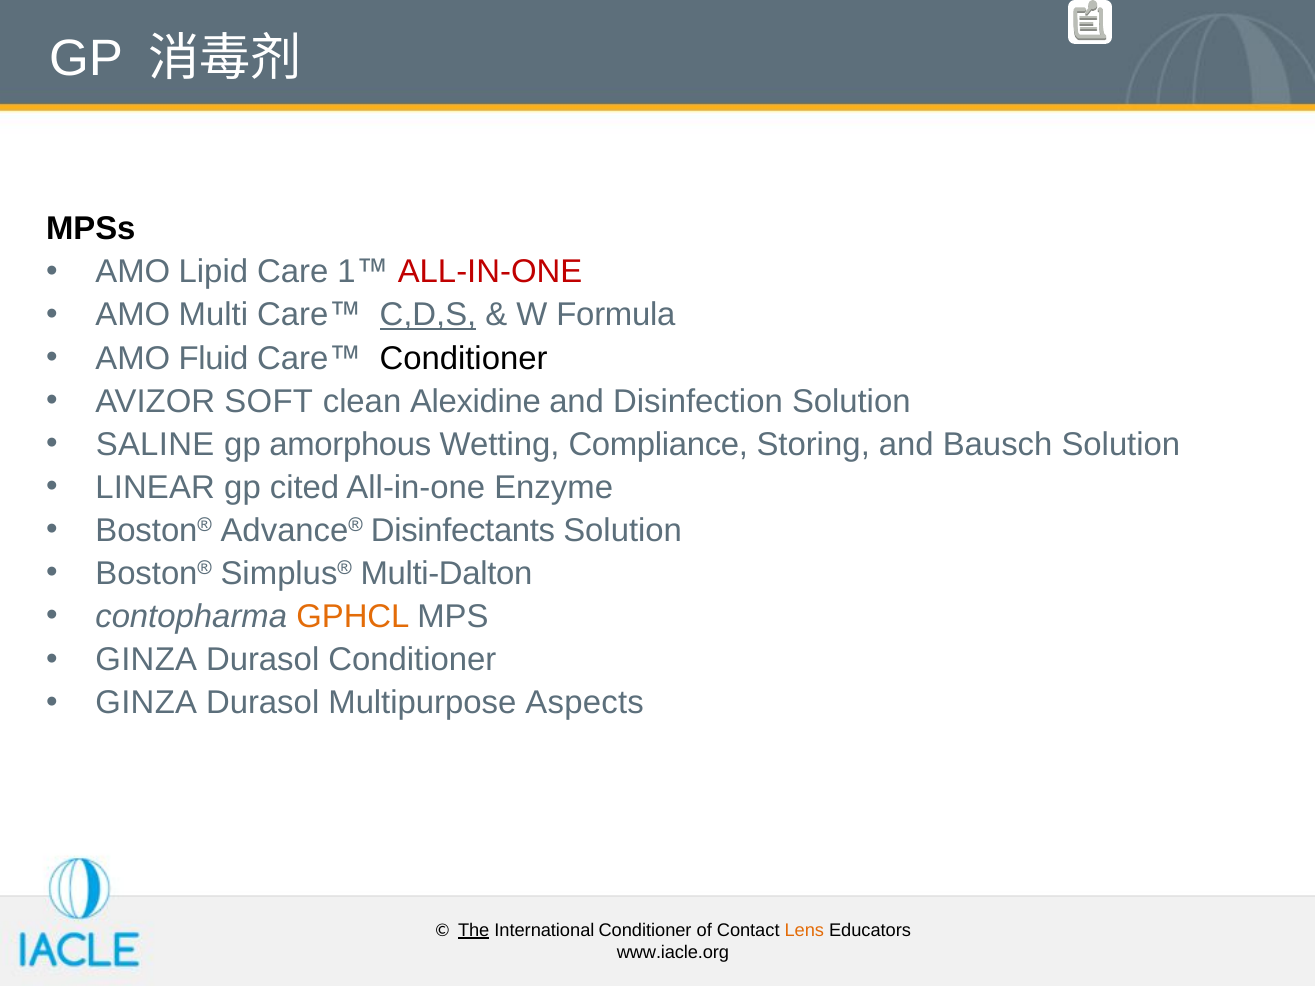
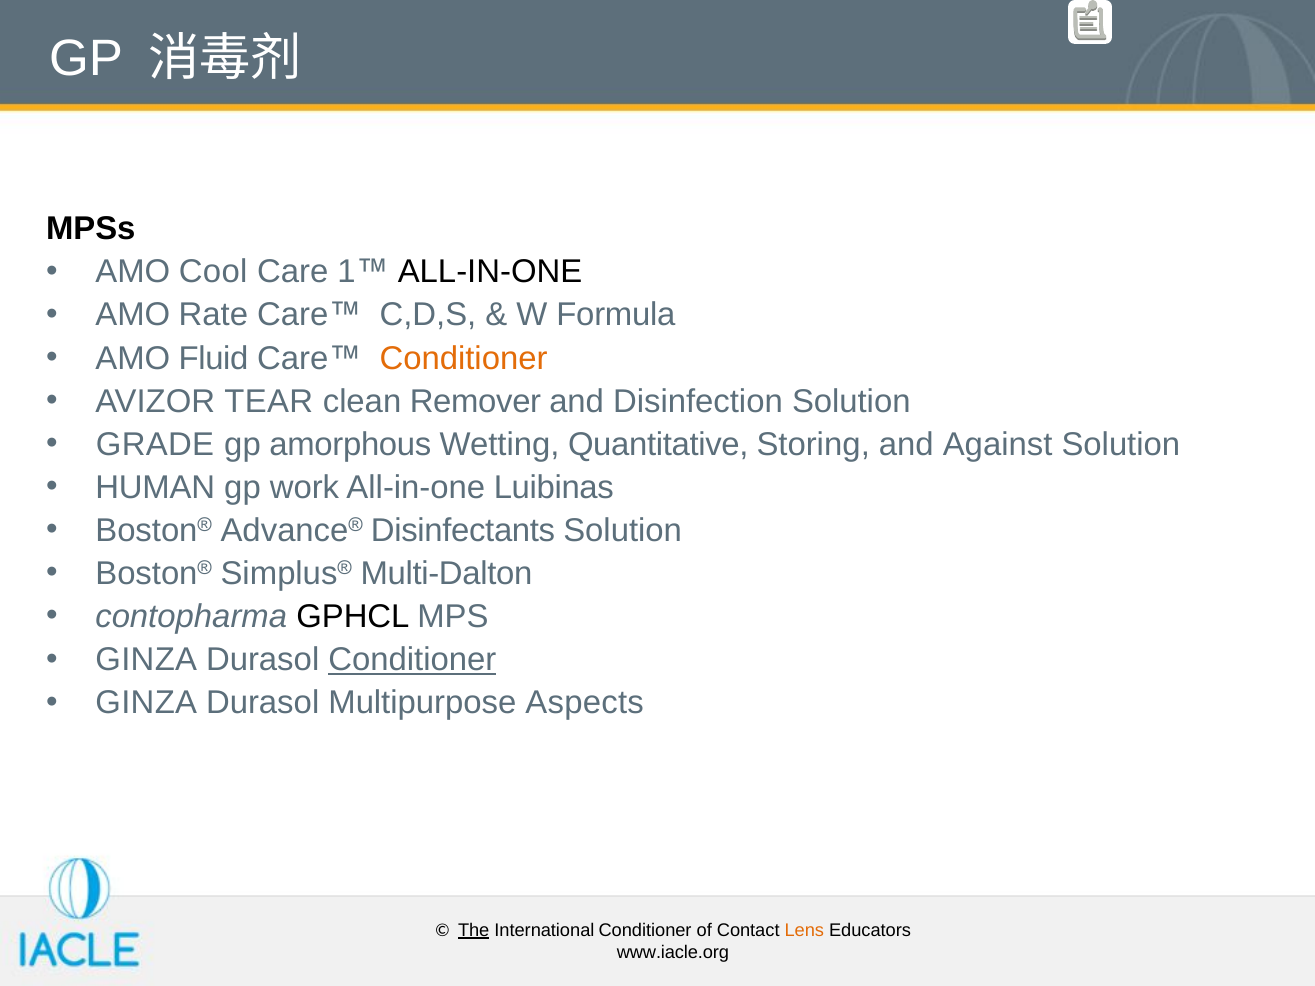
Lipid: Lipid -> Cool (213, 272)
ALL-IN-ONE colour: red -> black (490, 272)
Multi: Multi -> Rate (213, 315)
C,D,S underline: present -> none (428, 315)
Conditioner colour: black -> orange (464, 358)
SOFT: SOFT -> TEAR (269, 401)
Alexidine: Alexidine -> Remover (475, 401)
SALINE: SALINE -> GRADE (155, 445)
Compliance: Compliance -> Quantitative (658, 445)
Bausch: Bausch -> Against (998, 445)
LINEAR: LINEAR -> HUMAN (155, 488)
cited: cited -> work (305, 488)
Enzyme: Enzyme -> Luibinas (554, 488)
GPHCL colour: orange -> black (353, 617)
Conditioner underline: none -> present (412, 660)
